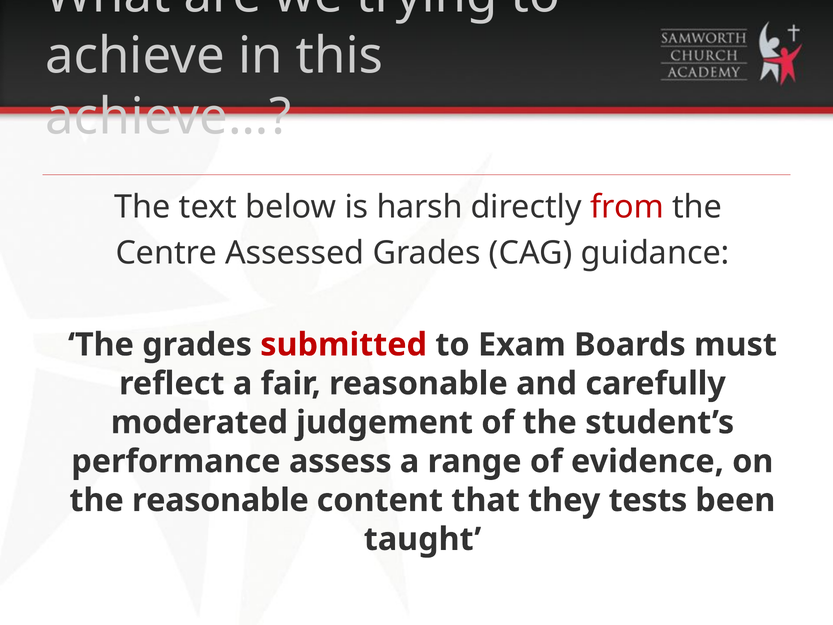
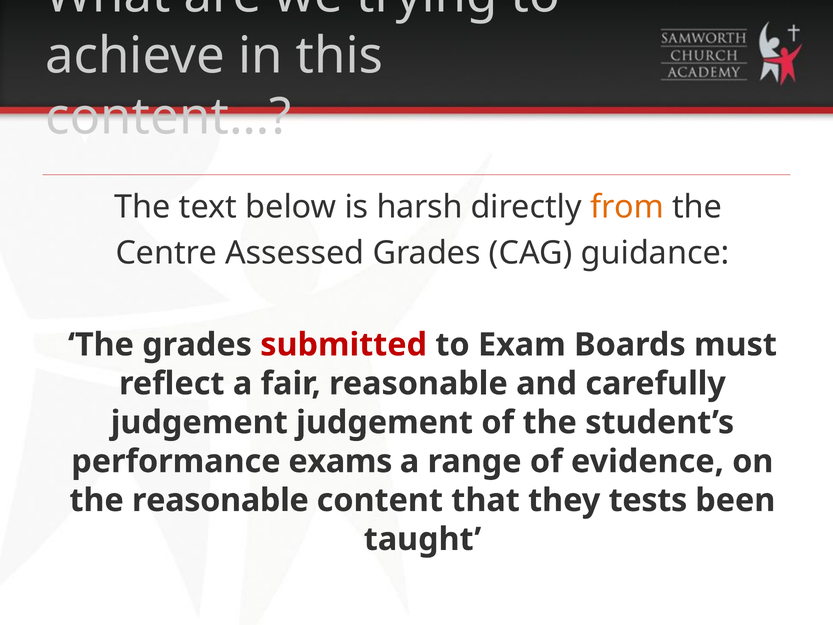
achieve…: achieve… -> content… (168, 117)
from colour: red -> orange (627, 207)
moderated: moderated -> judgement (199, 422)
assess: assess -> exams (340, 461)
